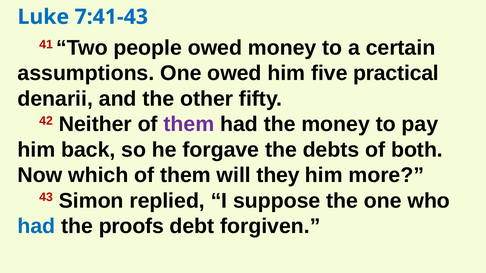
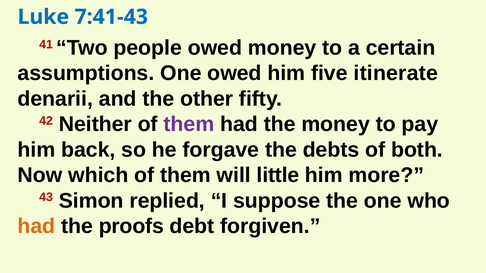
practical: practical -> itinerate (396, 73)
they: they -> little (278, 175)
had colour: blue -> orange (36, 226)
